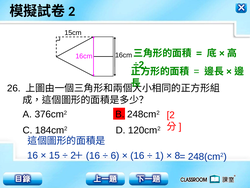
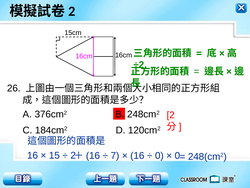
6: 6 -> 7 (115, 155)
1: 1 -> 0 (159, 155)
8: 8 -> 0 (177, 155)
